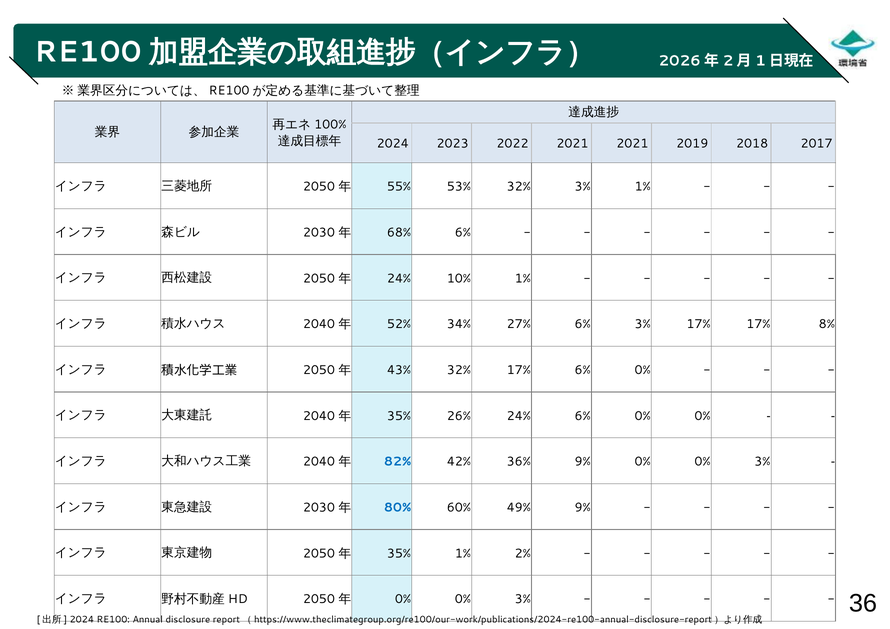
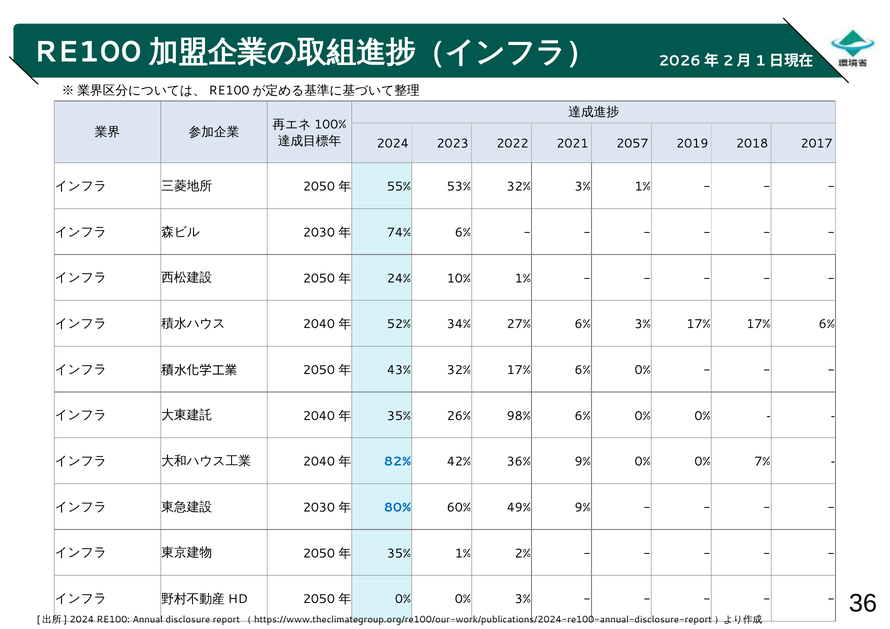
2021 2021: 2021 -> 2057 (632, 144)
68%: 68% -> 74% (399, 233)
17% 17% 8%: 8% -> 6% (827, 324)
26% 24%: 24% -> 98% (519, 416)
9% 0% 0% 3%: 3% -> 7% (762, 462)
